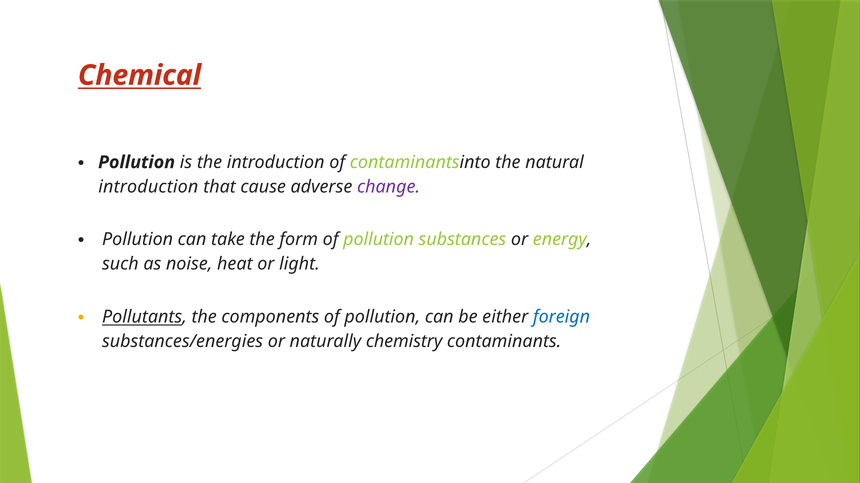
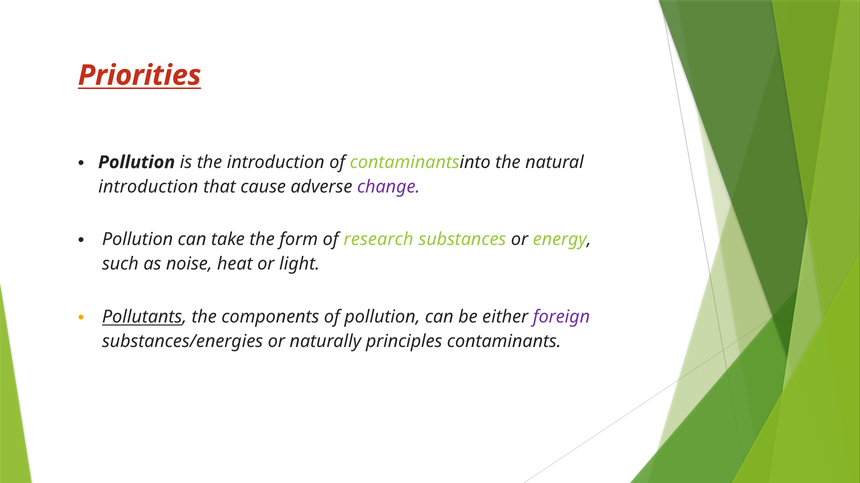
Chemical: Chemical -> Priorities (140, 75)
form of pollution: pollution -> research (378, 240)
foreign colour: blue -> purple (562, 317)
chemistry: chemistry -> principles (404, 342)
